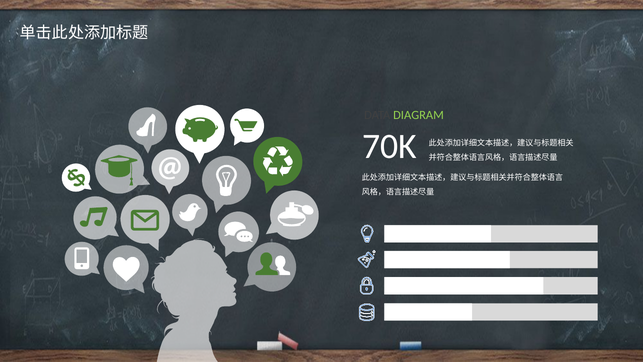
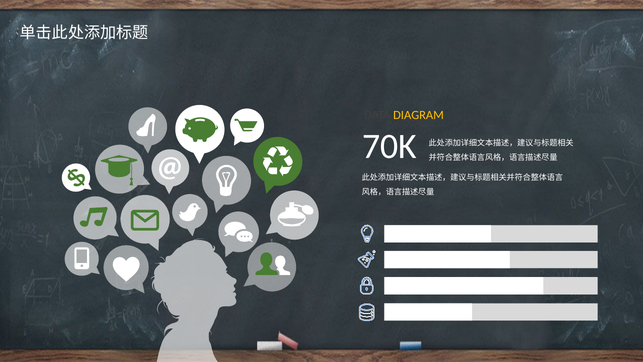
DIAGRAM colour: light green -> yellow (419, 115)
